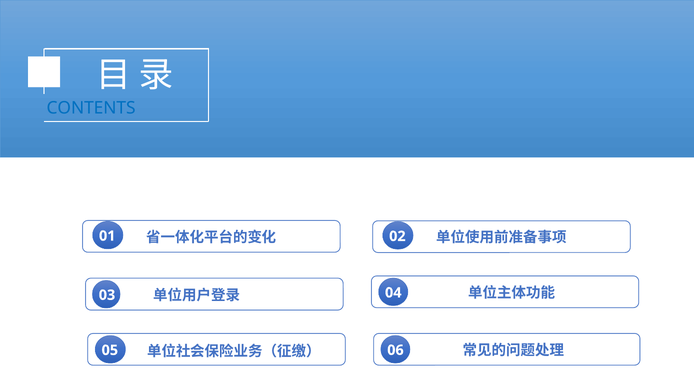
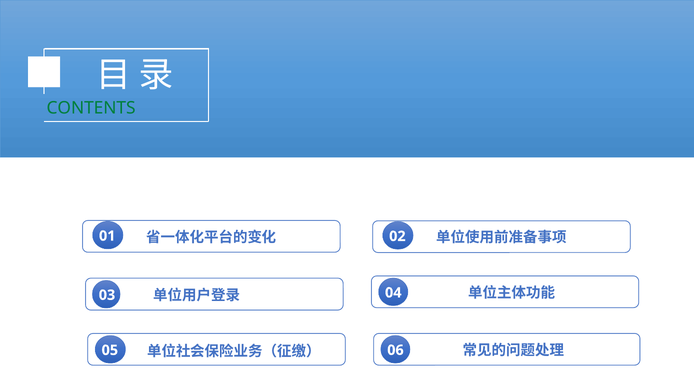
CONTENTS colour: blue -> green (91, 108)
